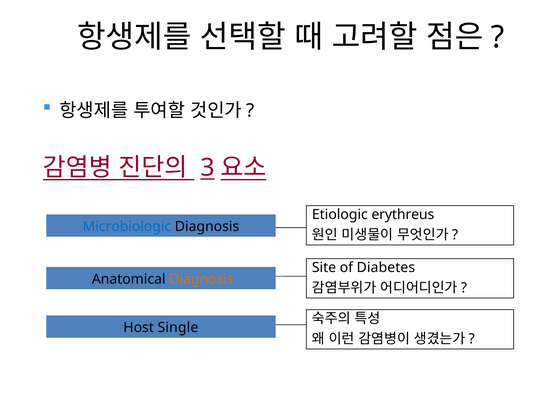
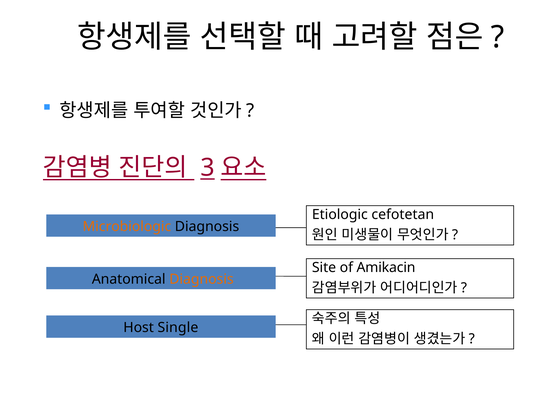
erythreus: erythreus -> cefotetan (403, 215)
Microbiologic colour: blue -> orange (127, 227)
Diabetes: Diabetes -> Amikacin (386, 267)
